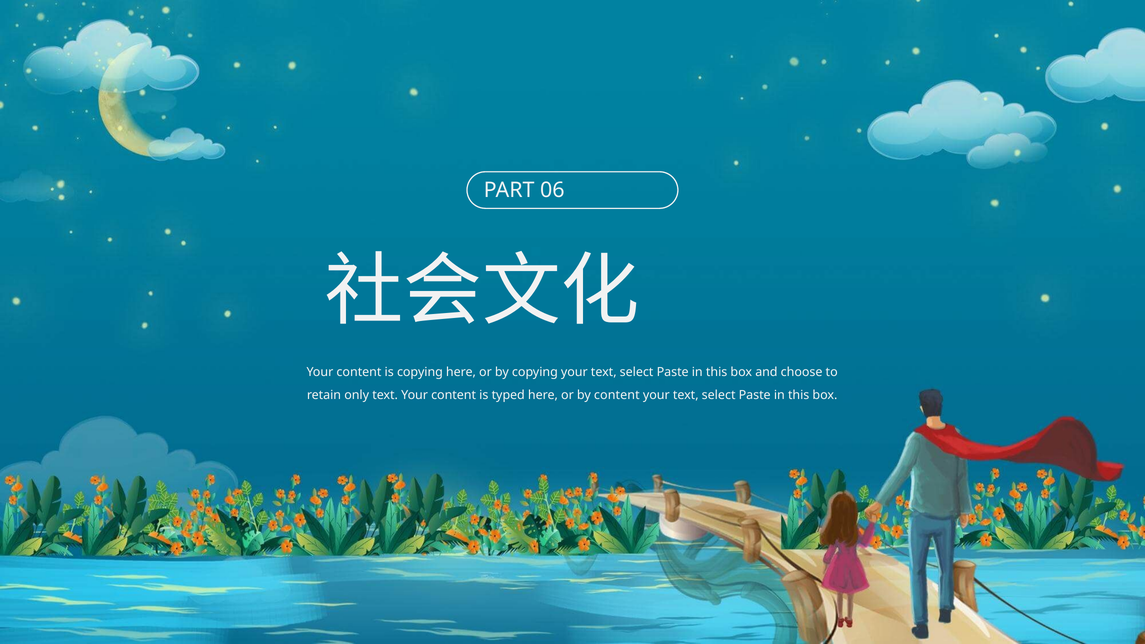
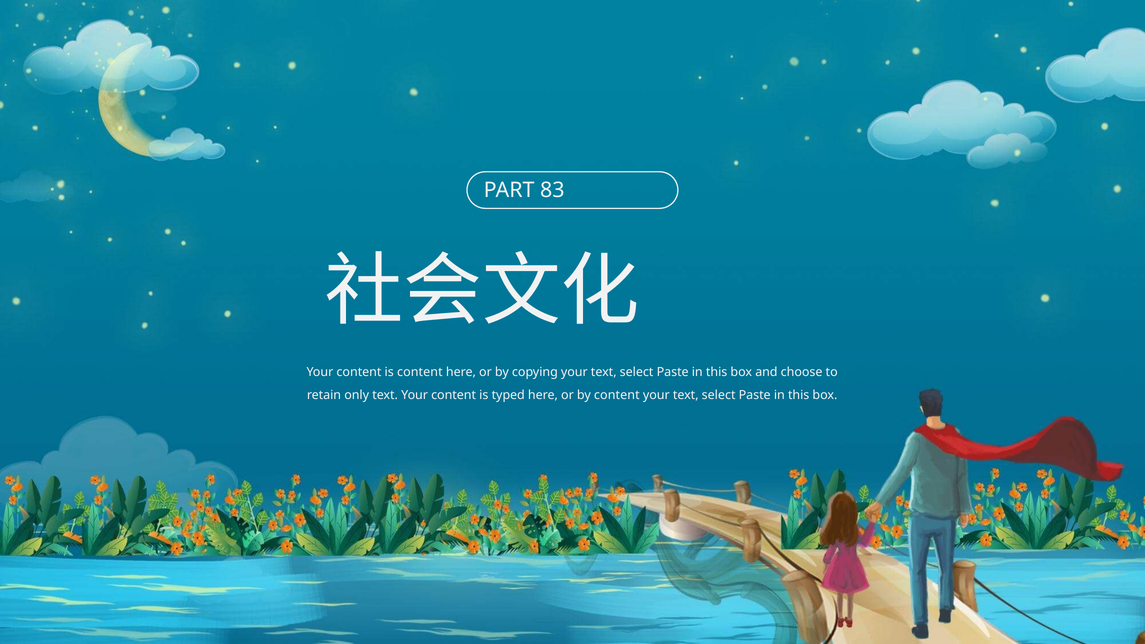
06: 06 -> 83 (552, 190)
is copying: copying -> content (420, 372)
